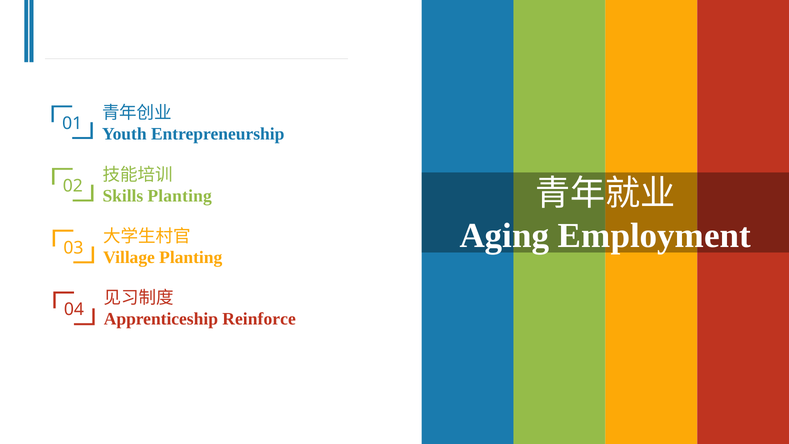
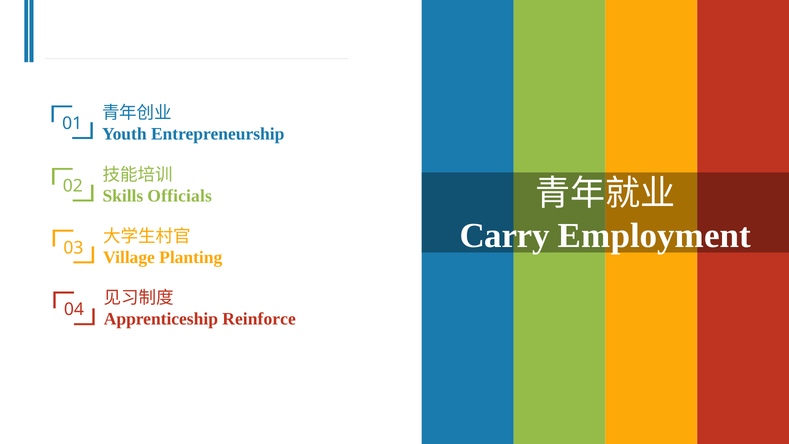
Skills Planting: Planting -> Officials (180, 196)
Aging: Aging -> Carry (505, 236)
